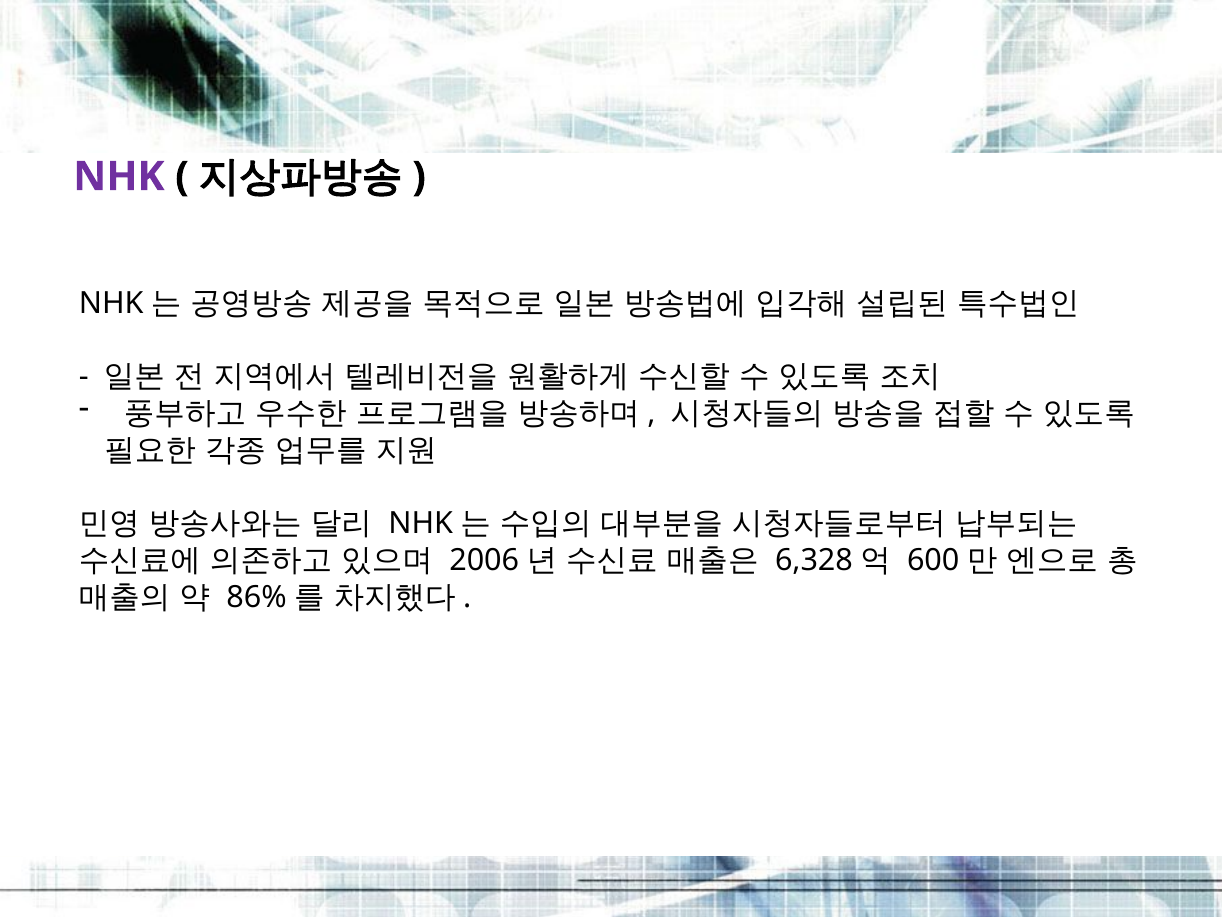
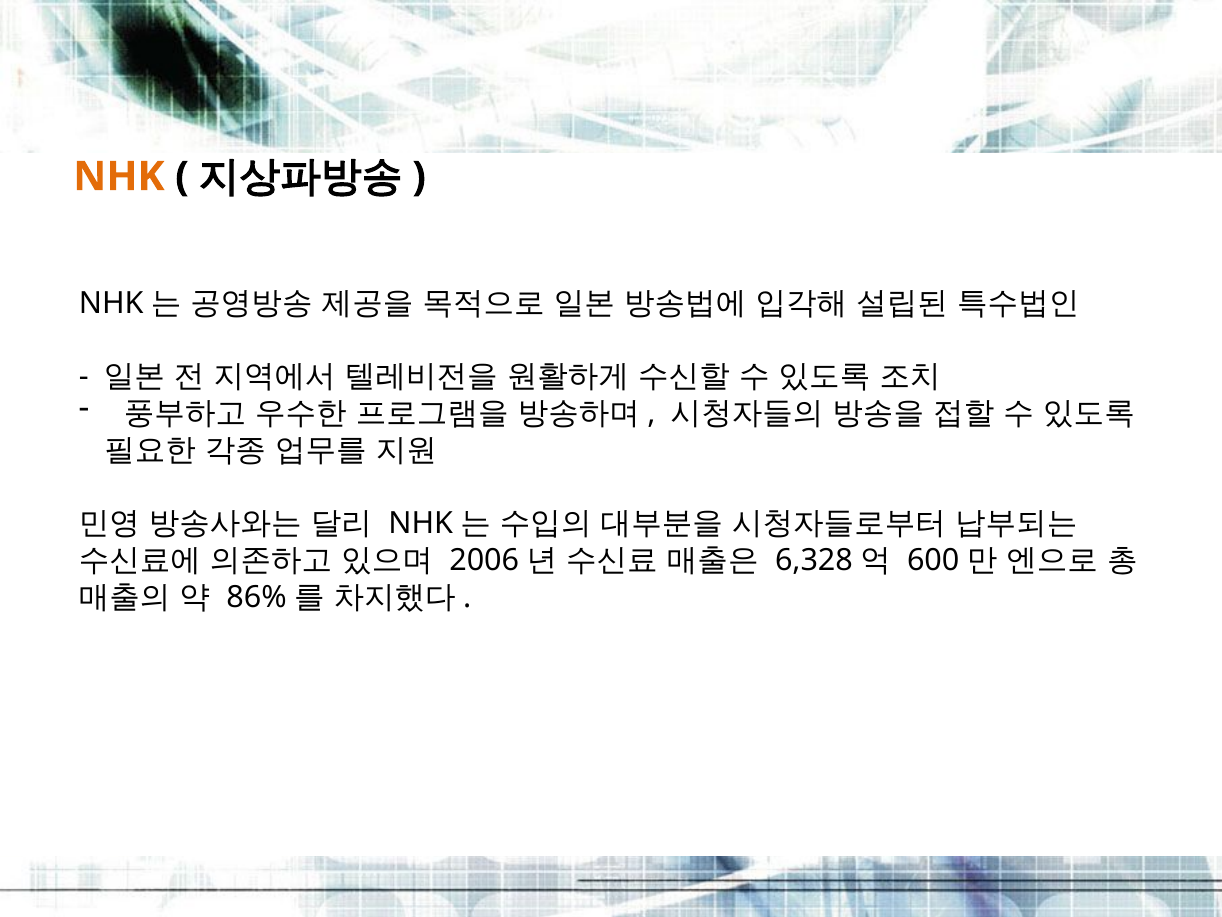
NHK colour: purple -> orange (119, 176)
